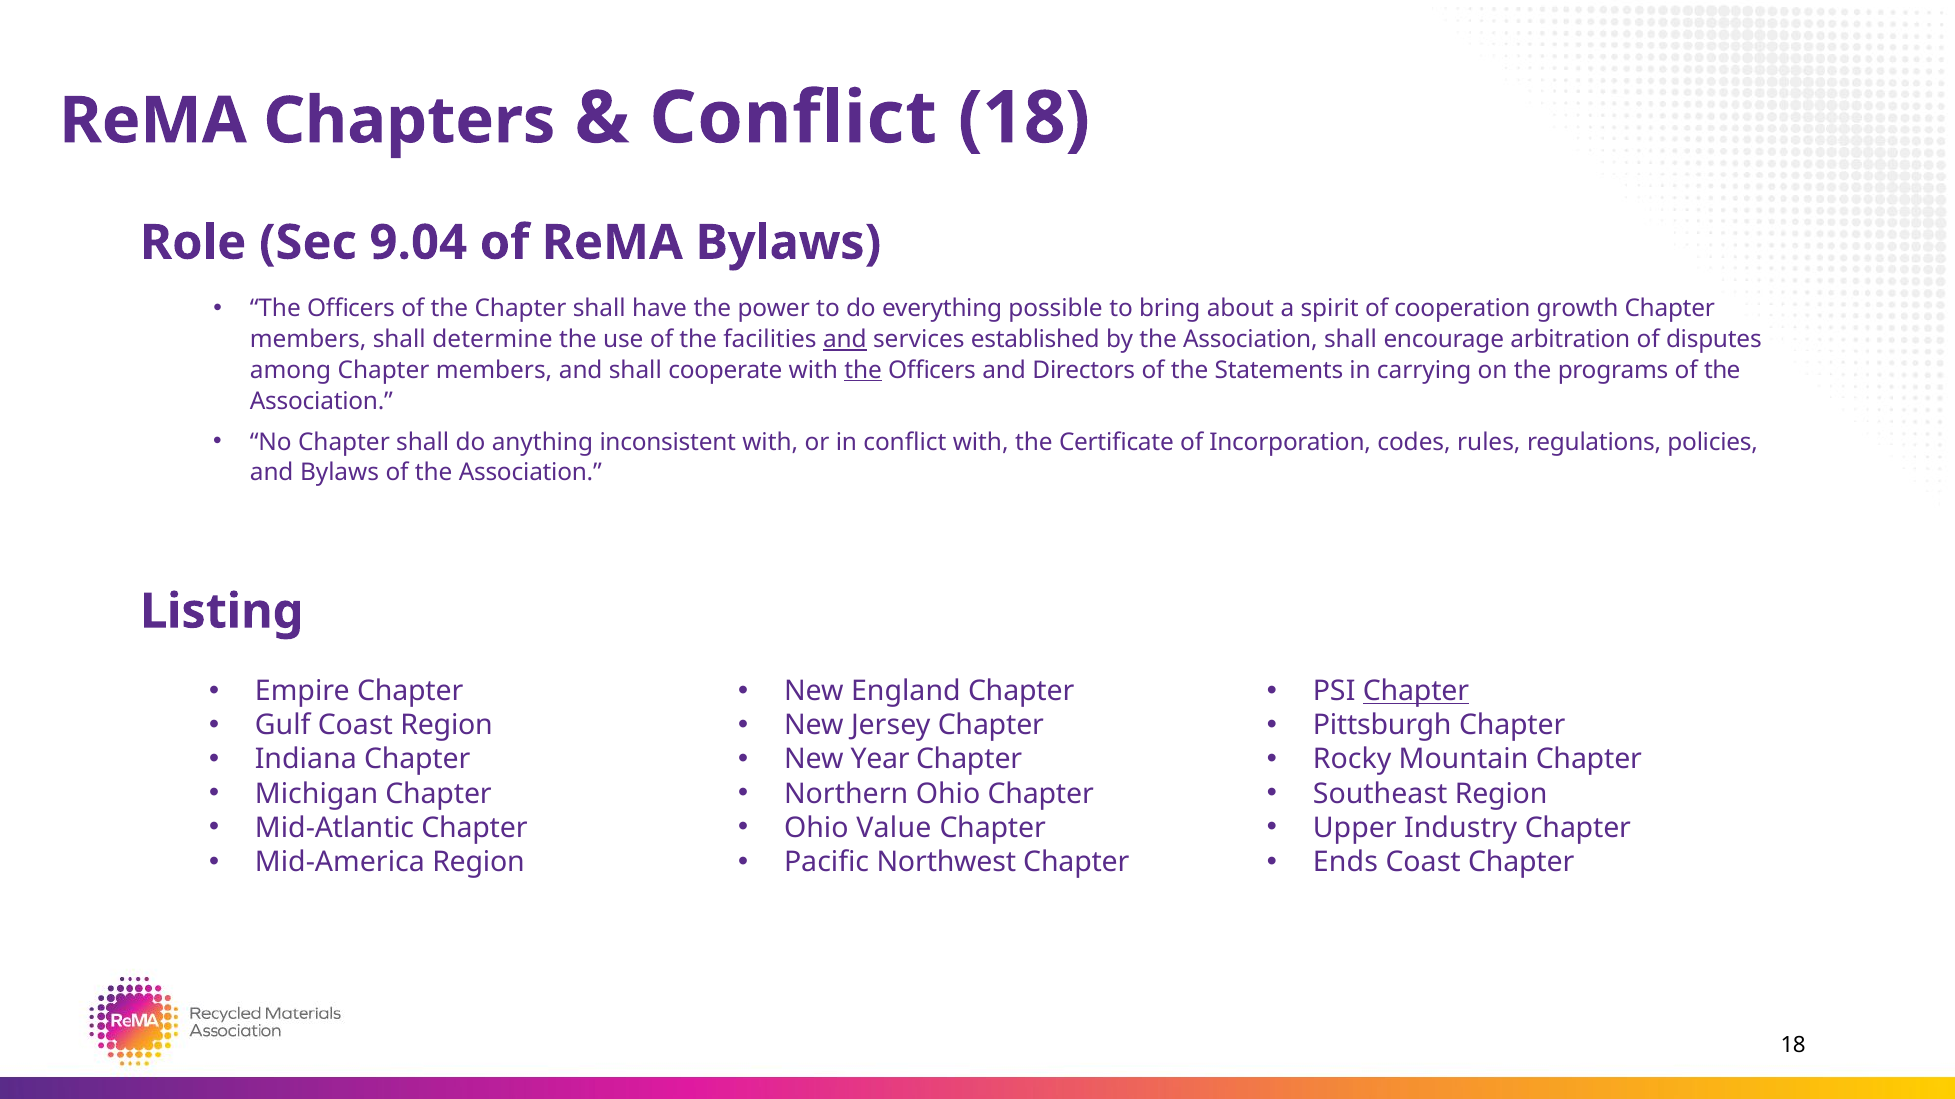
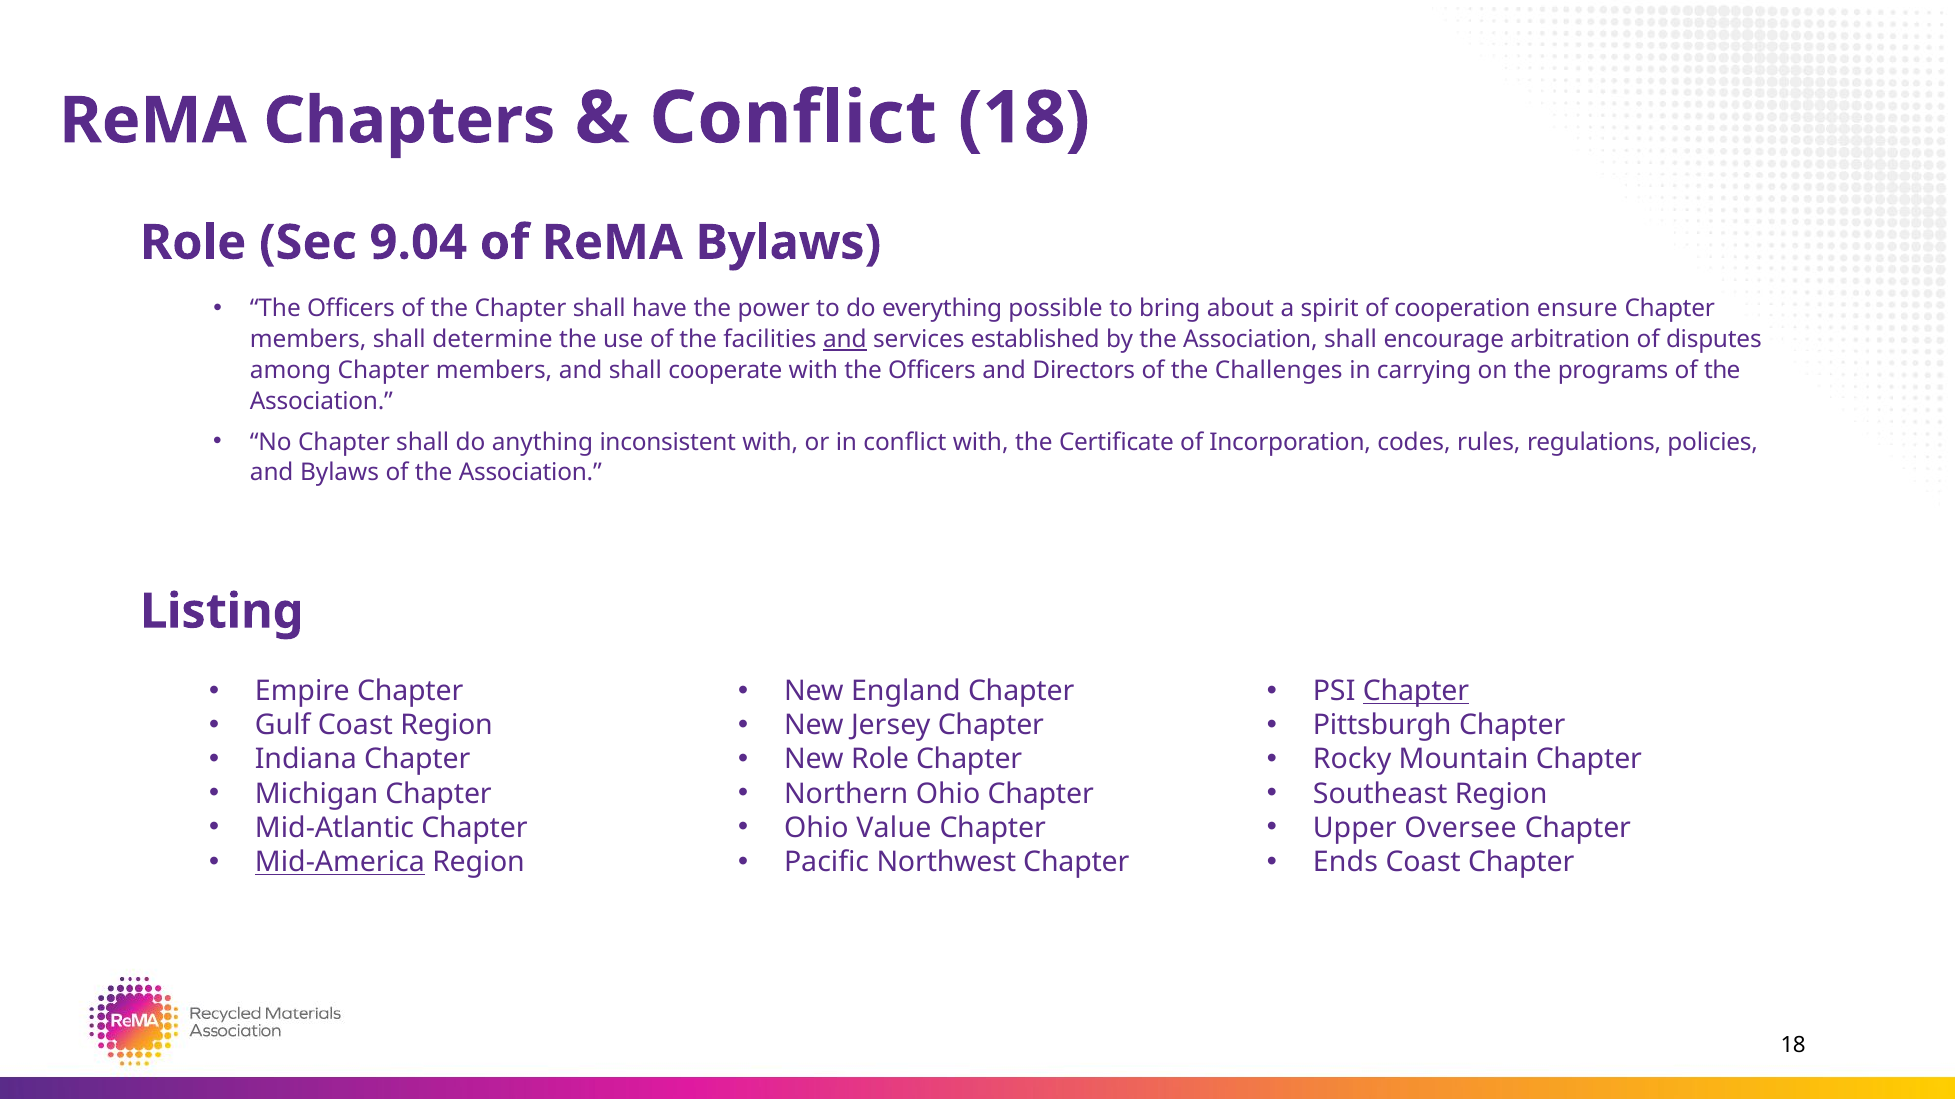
growth: growth -> ensure (1577, 309)
the underline: present -> none (863, 370)
Statements: Statements -> Challenges (1279, 370)
New Year: Year -> Role (880, 760)
Industry: Industry -> Oversee (1461, 828)
Mid-America underline: none -> present (340, 863)
